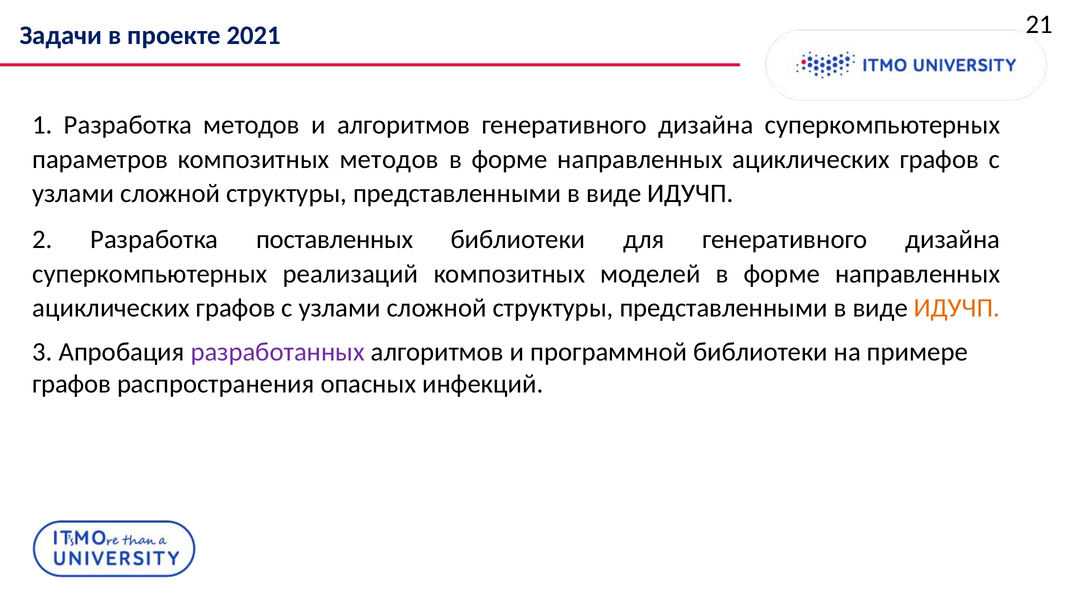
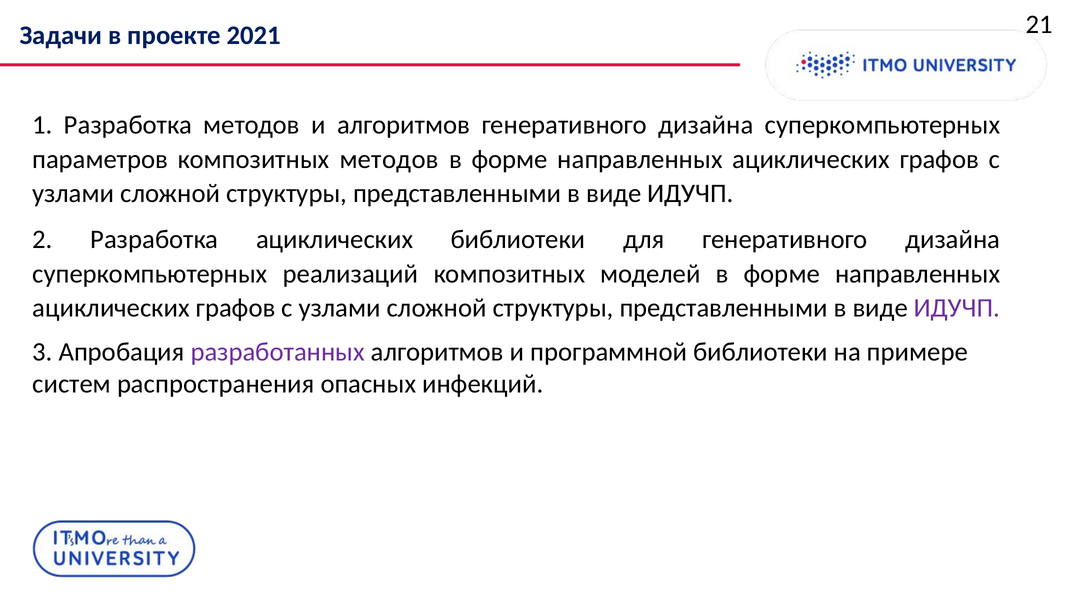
Разработка поставленных: поставленных -> ациклических (335, 240)
ИДУЧП colour: orange -> purple (957, 308)
графов: графов -> систем (72, 384)
